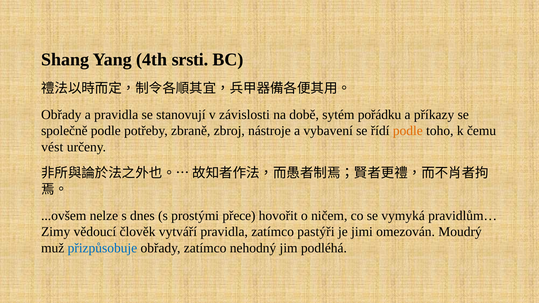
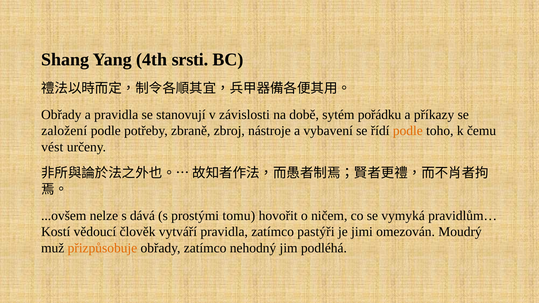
společně: společně -> založení (64, 131)
dnes: dnes -> dává (142, 216)
přece: přece -> tomu (239, 216)
Zimy: Zimy -> Kostí (56, 232)
přizpůsobuje colour: blue -> orange (102, 248)
